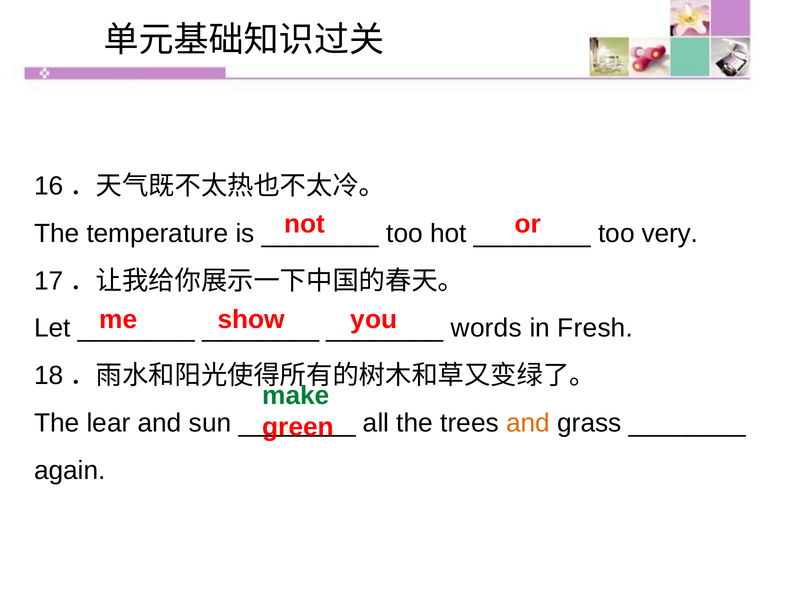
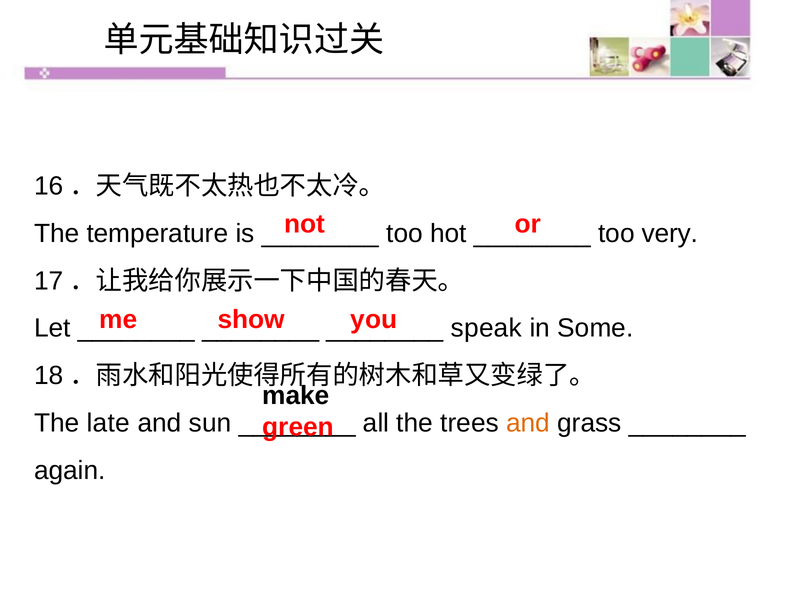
words: words -> speak (486, 328)
Fresh: Fresh -> Some (595, 328)
make colour: green -> black (296, 396)
lear: lear -> late (108, 423)
